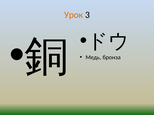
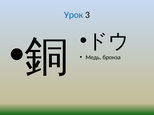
Урок colour: orange -> blue (74, 15)
